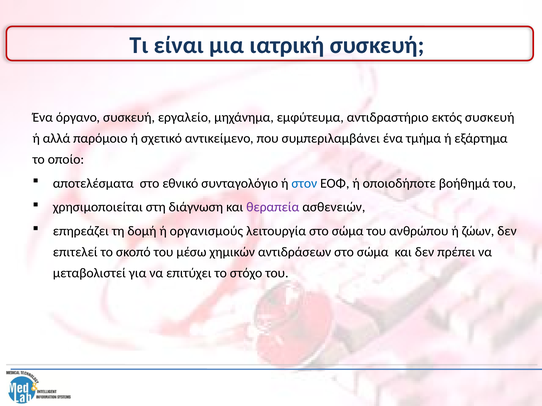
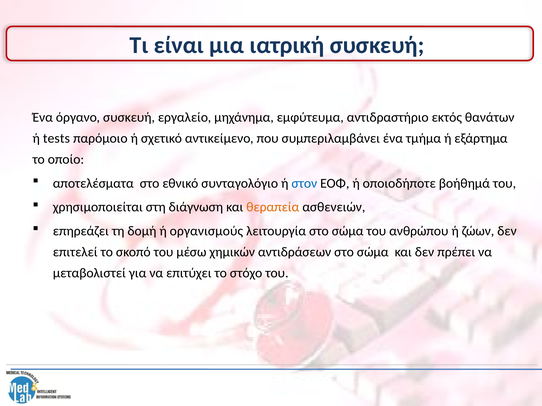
εκτός συσκευή: συσκευή -> θανάτων (490, 117)
αλλά: αλλά -> tests (56, 139)
θεραπεία colour: purple -> orange (273, 207)
